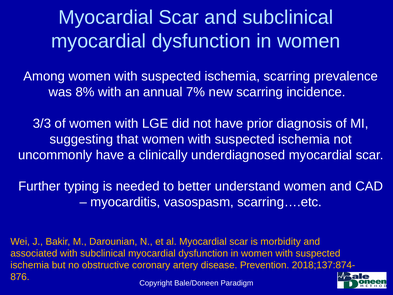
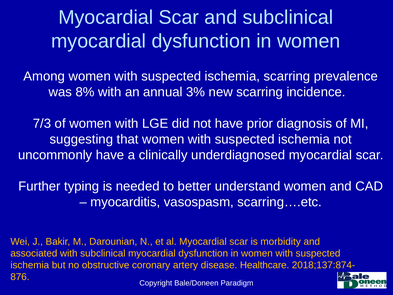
7%: 7% -> 3% (196, 92)
3/3: 3/3 -> 7/3 (42, 123)
Prevention: Prevention -> Healthcare (265, 265)
